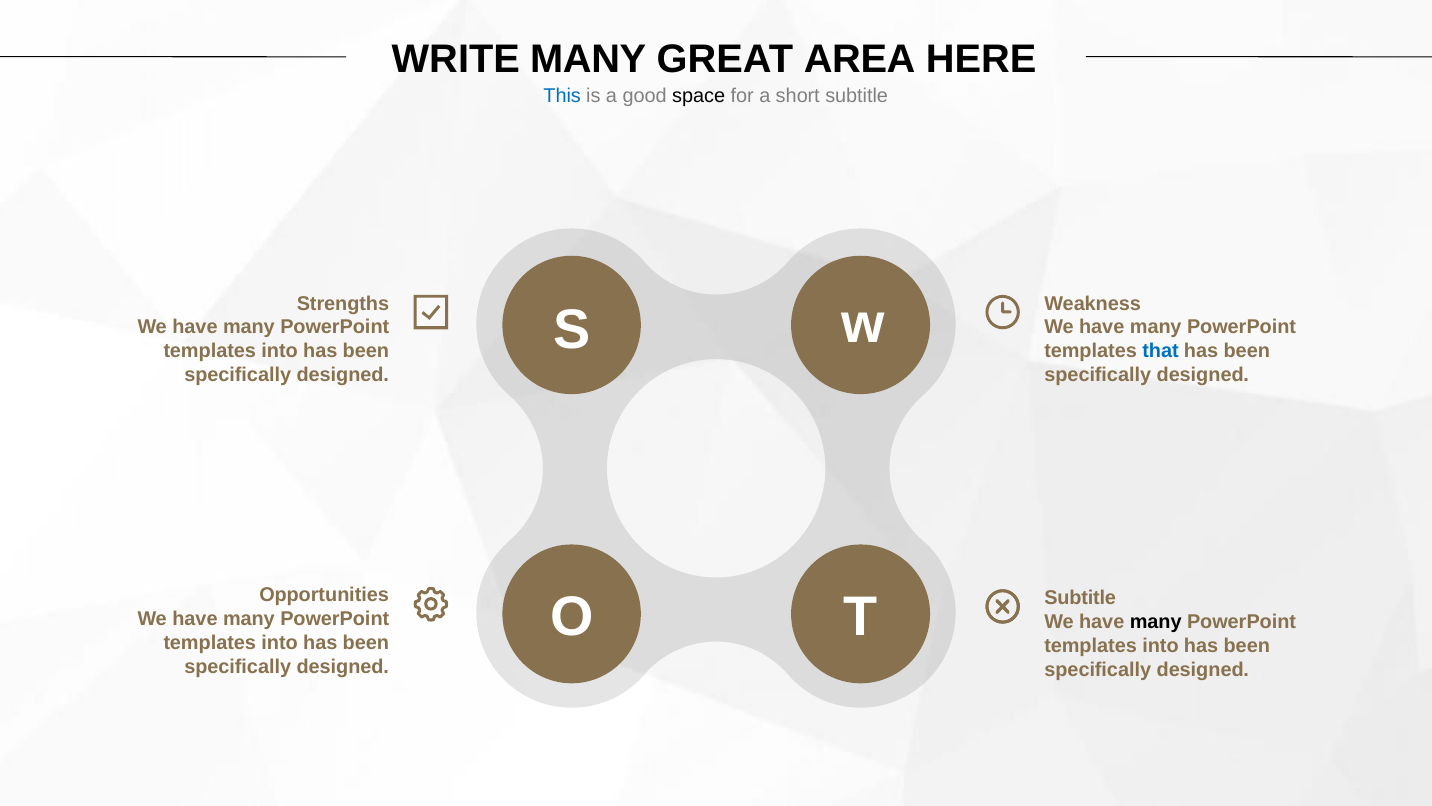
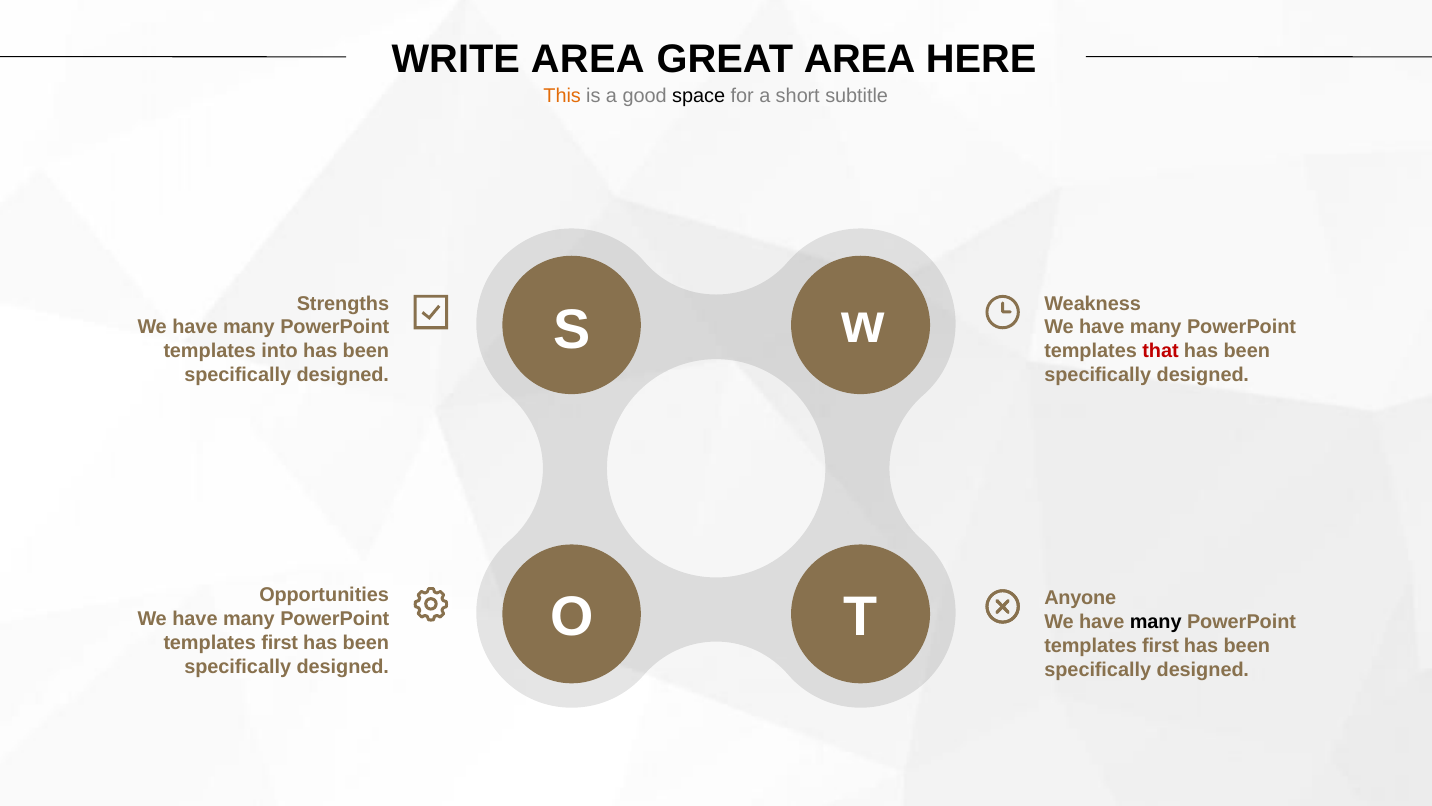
WRITE MANY: MANY -> AREA (588, 59)
This colour: blue -> orange (562, 95)
that colour: blue -> red (1160, 351)
Subtitle: Subtitle -> Anyone (1080, 598)
into: into -> first (280, 642)
into: into -> first (1161, 645)
